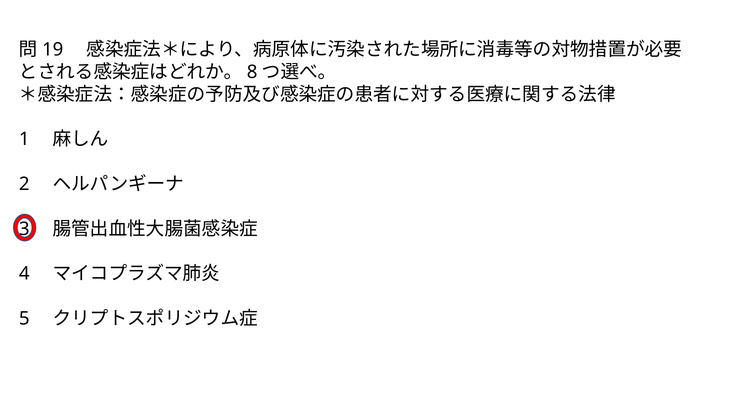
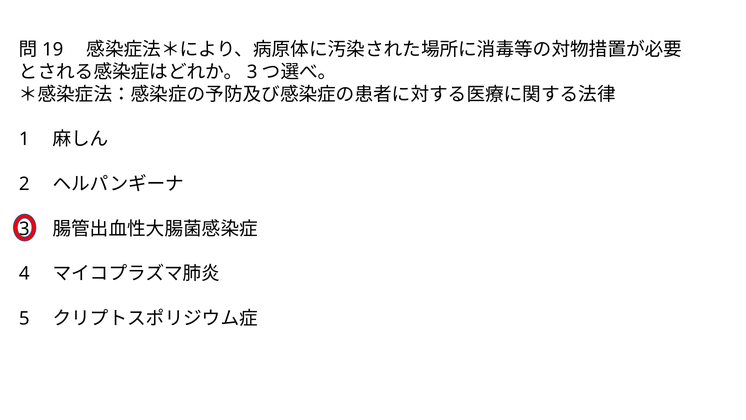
8: 8 -> 3 (252, 72)
